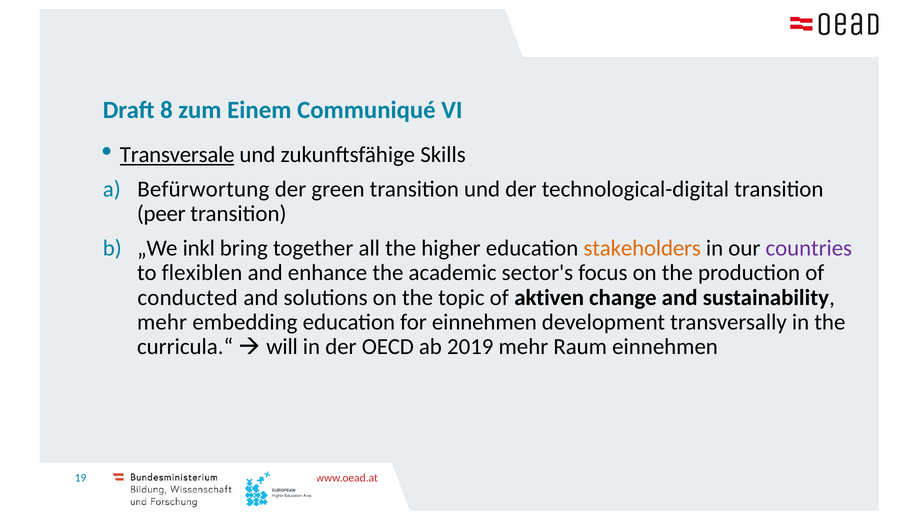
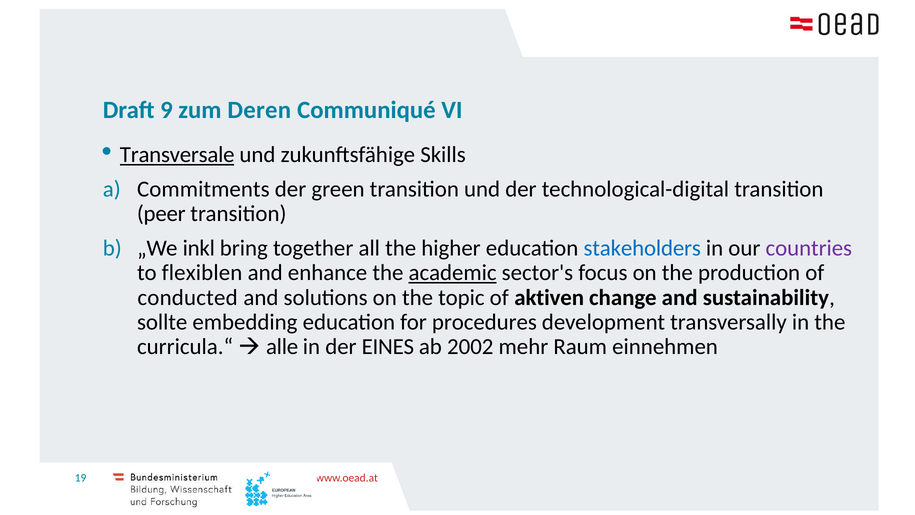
8: 8 -> 9 (166, 110)
Einem: Einem -> Deren (259, 110)
Befürwortung: Befürwortung -> Commitments (203, 189)
stakeholders colour: orange -> blue (642, 248)
academic underline: none -> present (453, 273)
mehr: mehr -> sollte (162, 322)
for einnehmen: einnehmen -> procedures (484, 322)
will: will -> alle (282, 347)
OECD: OECD -> EINES (388, 347)
2019: 2019 -> 2002 (470, 347)
